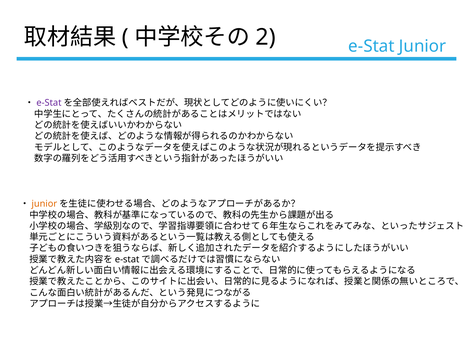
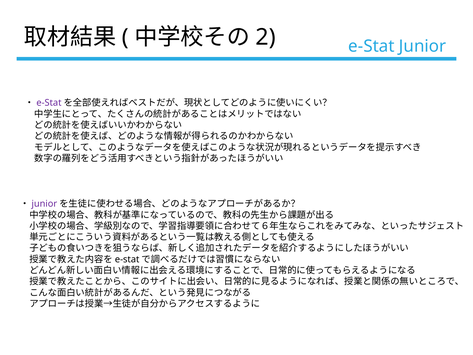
junior colour: orange -> purple (44, 204)
